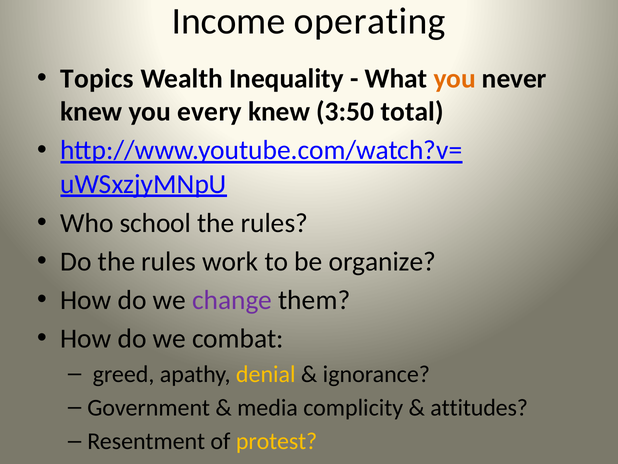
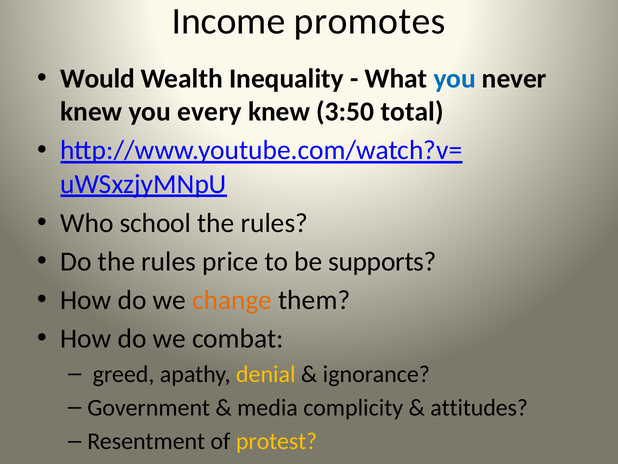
operating: operating -> promotes (370, 21)
Topics: Topics -> Would (97, 79)
you colour: orange -> blue (455, 79)
work: work -> price (230, 261)
organize: organize -> supports (382, 261)
change colour: purple -> orange (232, 300)
